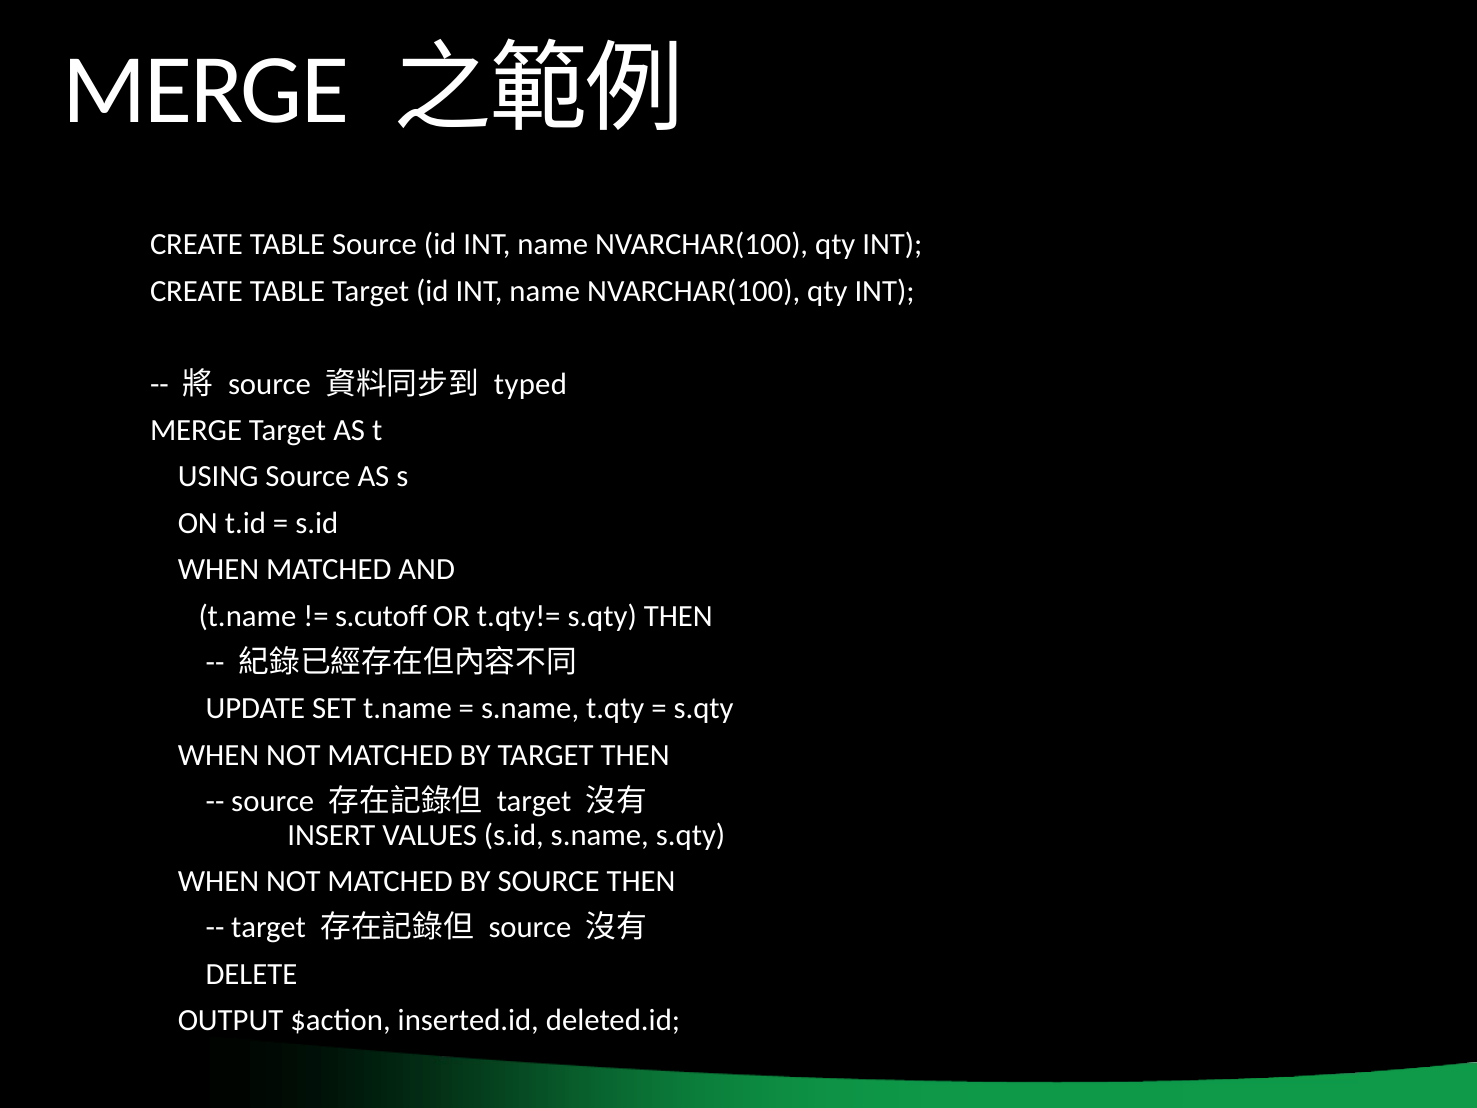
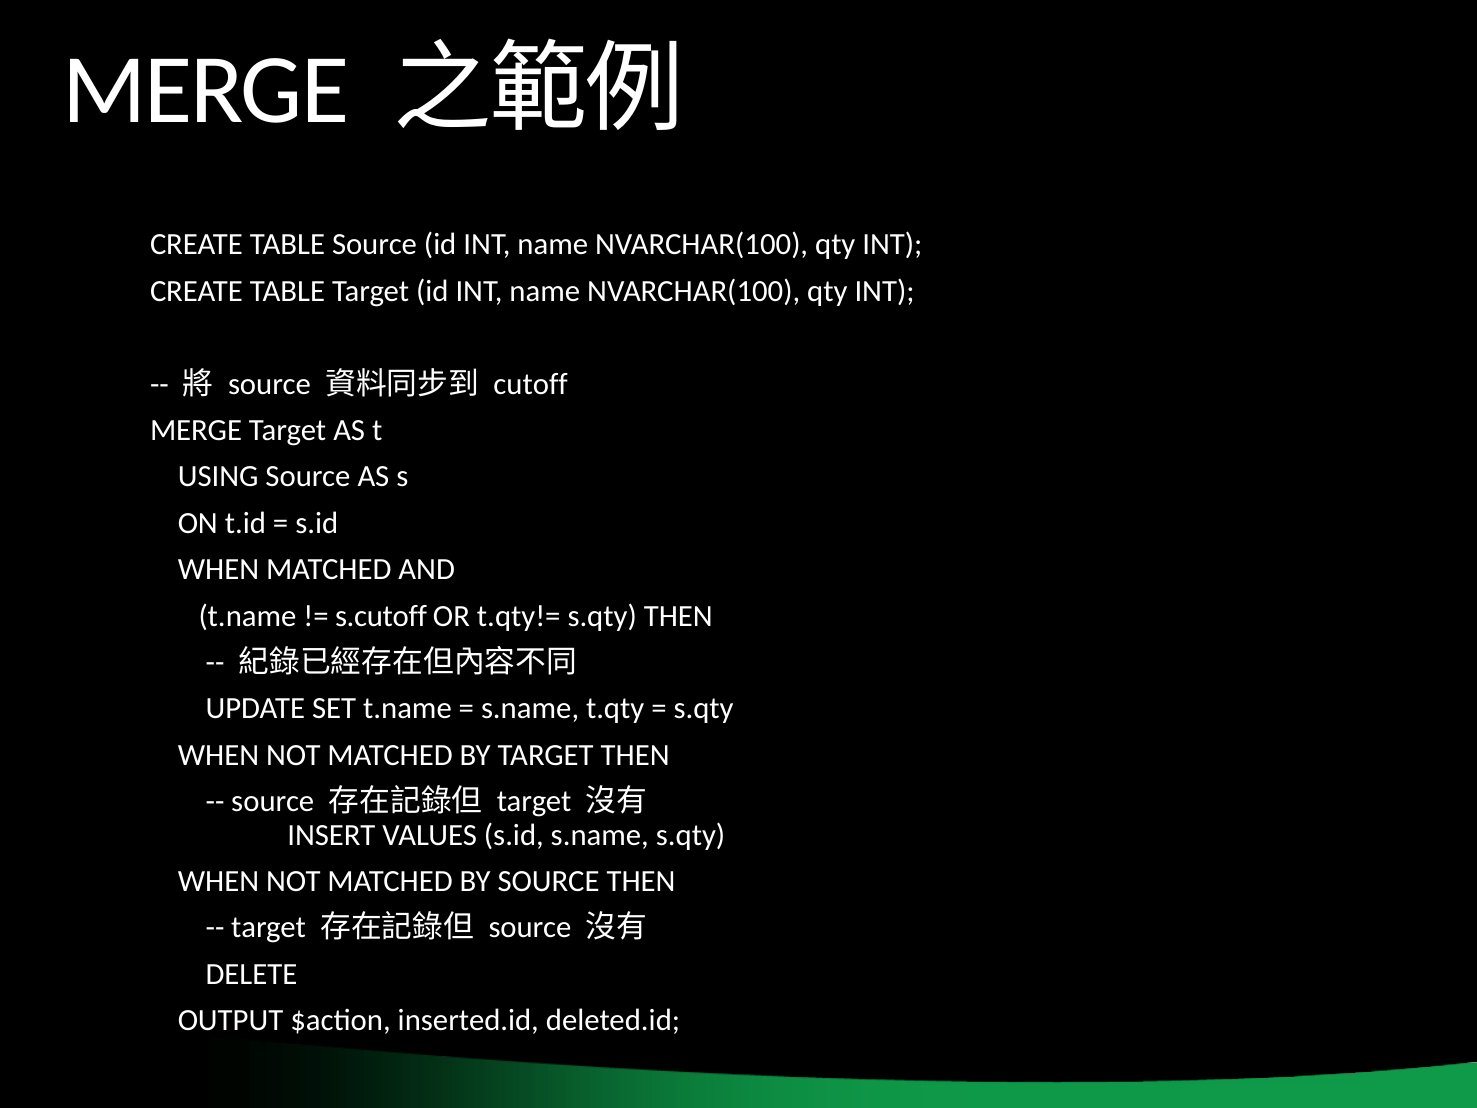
typed: typed -> cutoff (531, 384)
